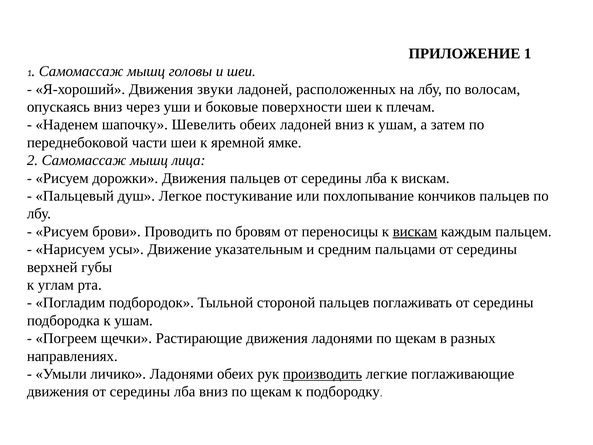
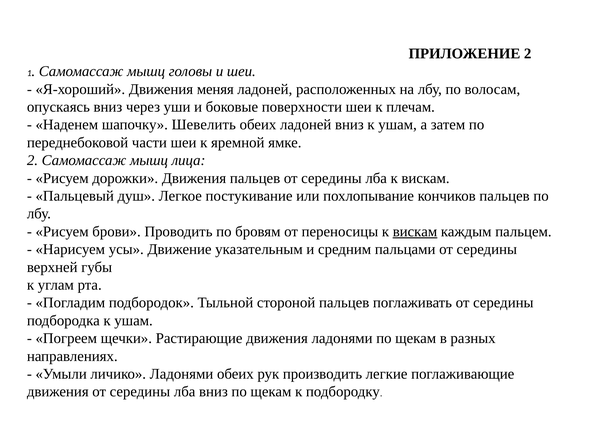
ПРИЛОЖЕНИЕ 1: 1 -> 2 (528, 54)
звуки: звуки -> меняя (215, 89)
производить underline: present -> none (323, 374)
